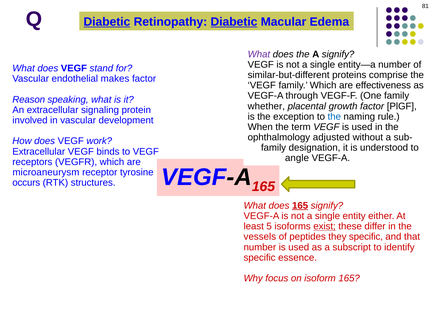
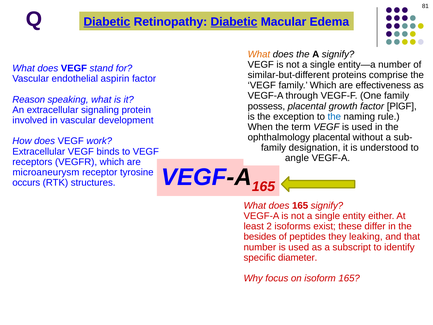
What colour: purple -> orange (259, 54)
makes: makes -> aspirin (115, 79)
whether: whether -> possess (266, 106)
ophthalmology adjusted: adjusted -> placental (331, 137)
165 underline: present -> none (300, 205)
5: 5 -> 2 (269, 226)
exist underline: present -> none (325, 226)
vessels: vessels -> besides (260, 237)
they specific: specific -> leaking (366, 237)
essence: essence -> diameter (298, 257)
